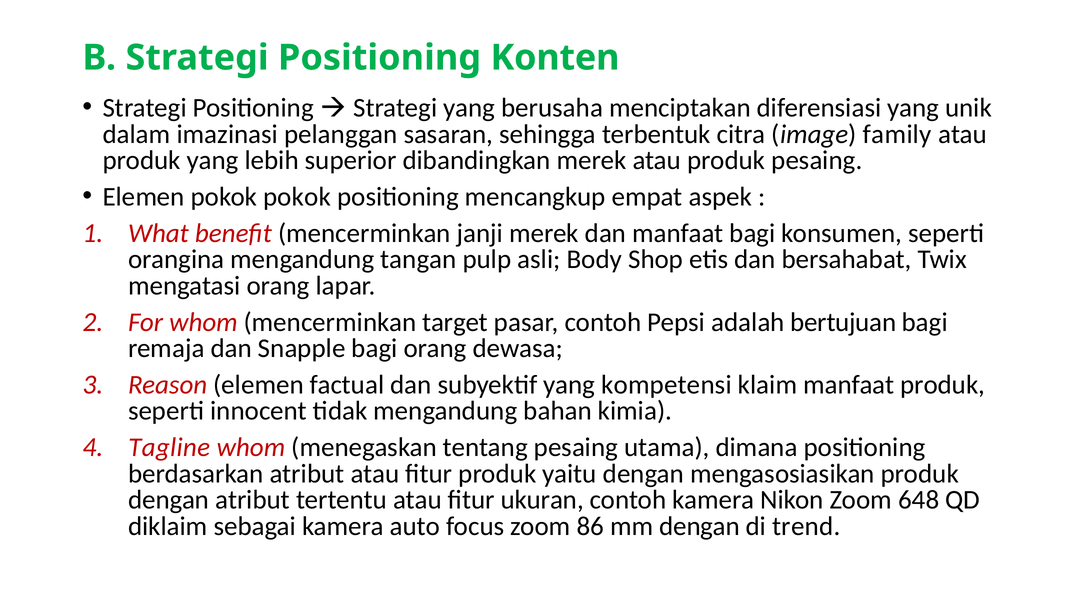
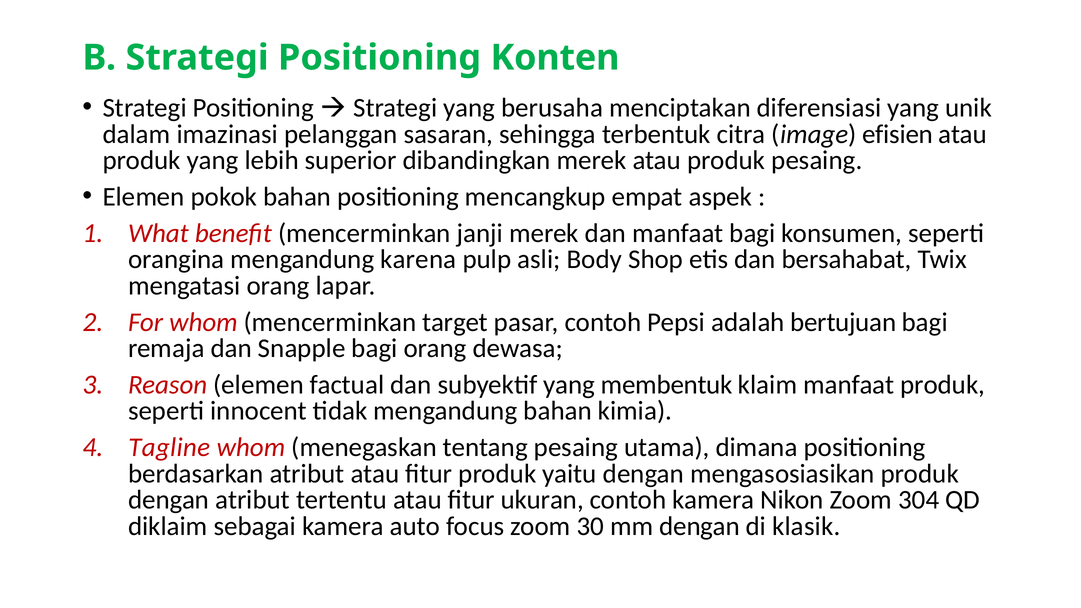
family: family -> efisien (898, 134)
pokok pokok: pokok -> bahan (297, 197)
tangan: tangan -> karena (418, 260)
kompetensi: kompetensi -> membentuk (667, 385)
648: 648 -> 304 (919, 500)
86: 86 -> 30 (590, 526)
trend: trend -> klasik (806, 526)
